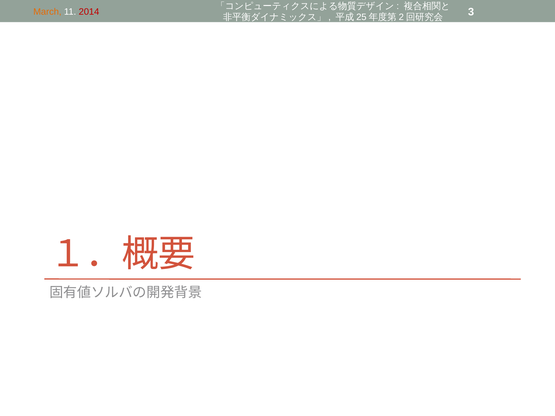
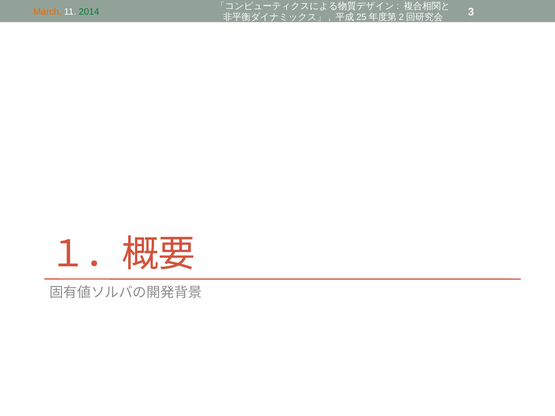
2014 colour: red -> green (89, 12)
